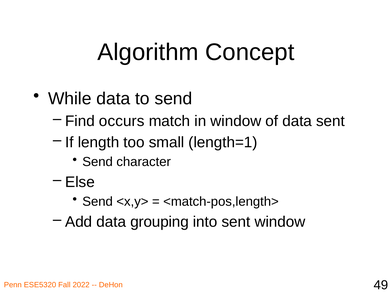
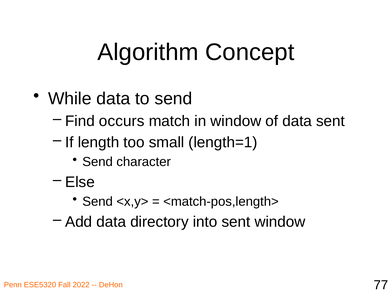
grouping: grouping -> directory (159, 222)
49: 49 -> 77 (381, 285)
